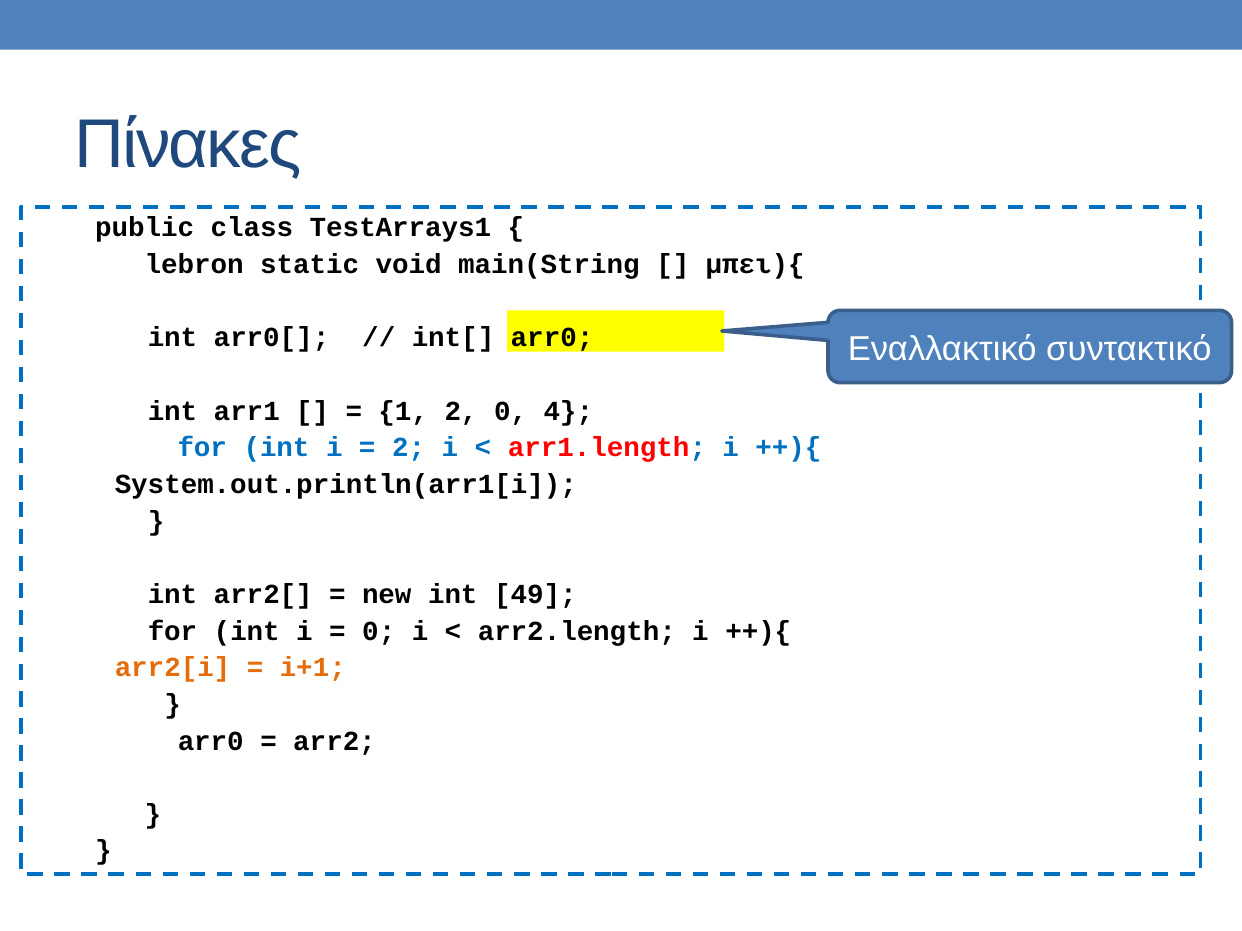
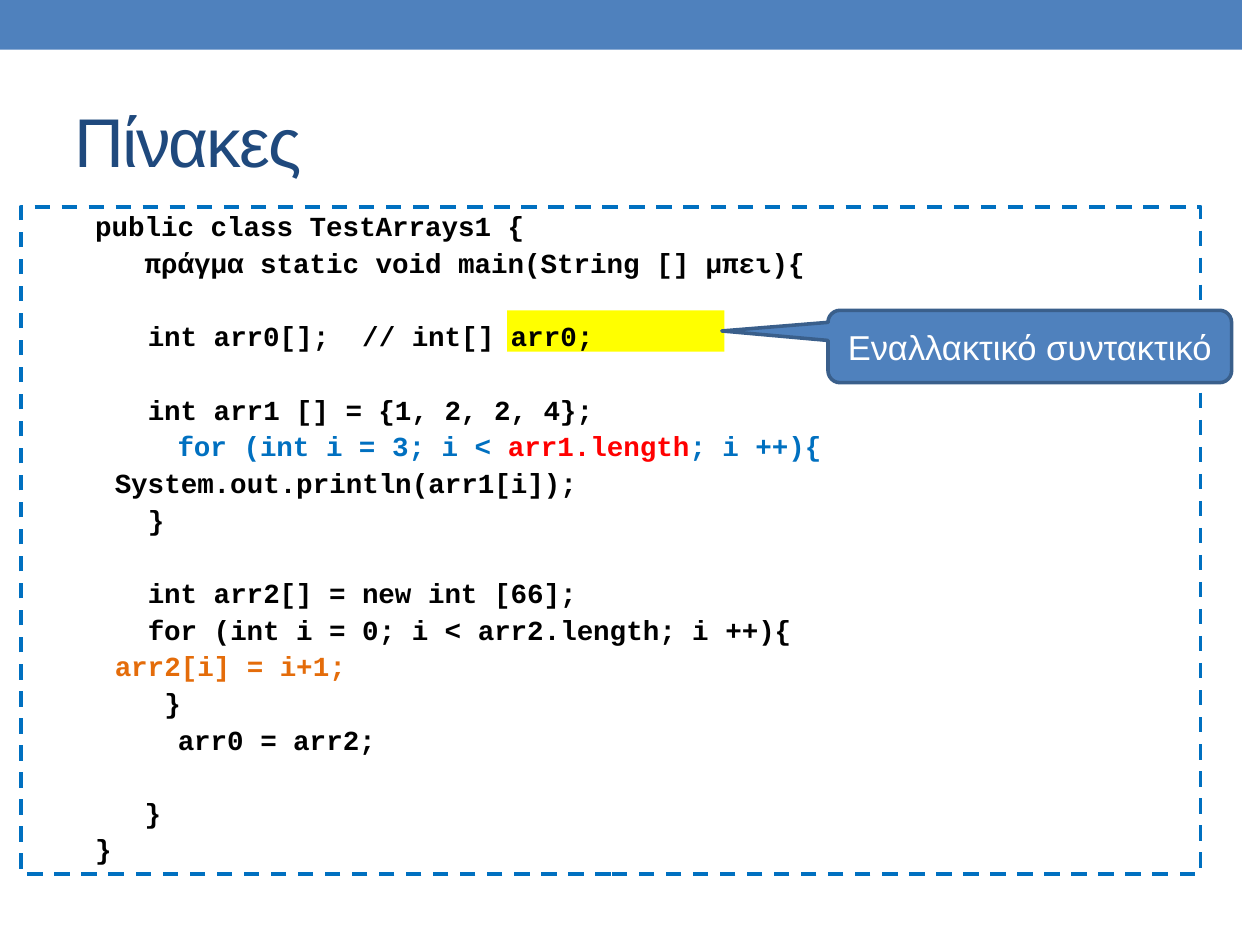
lebron: lebron -> πράγμα (194, 265)
2 0: 0 -> 2 (511, 411)
2: 2 -> 3 (409, 448)
49: 49 -> 66 (535, 595)
